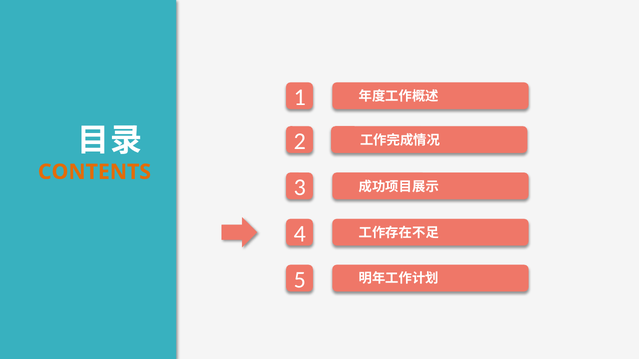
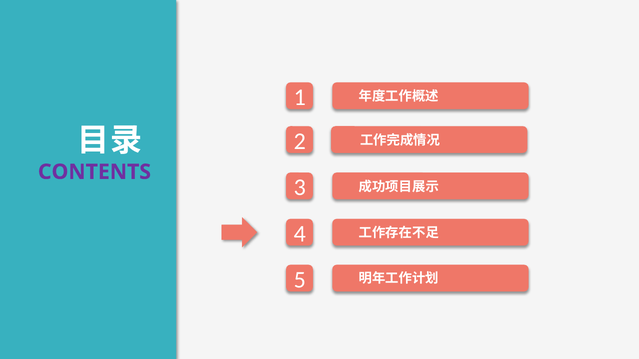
CONTENTS colour: orange -> purple (94, 172)
